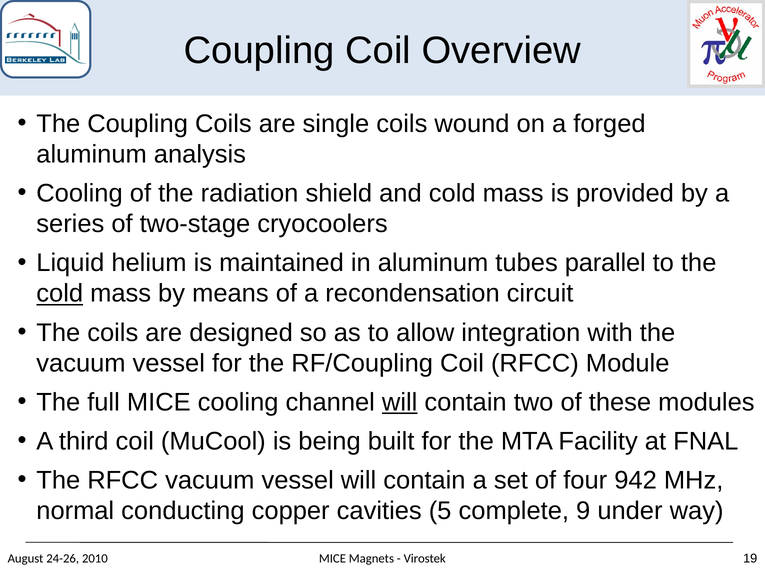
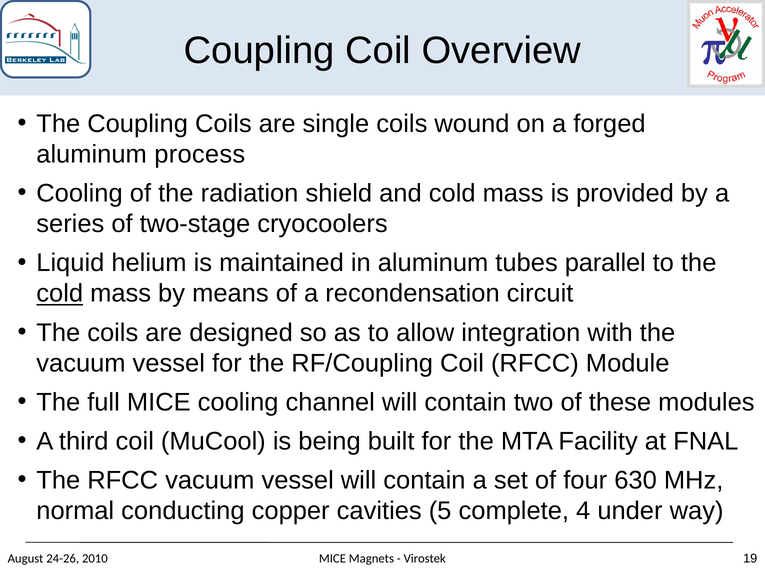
analysis: analysis -> process (200, 155)
will underline: present -> none (400, 403)
942: 942 -> 630 (636, 481)
9: 9 -> 4 (583, 512)
